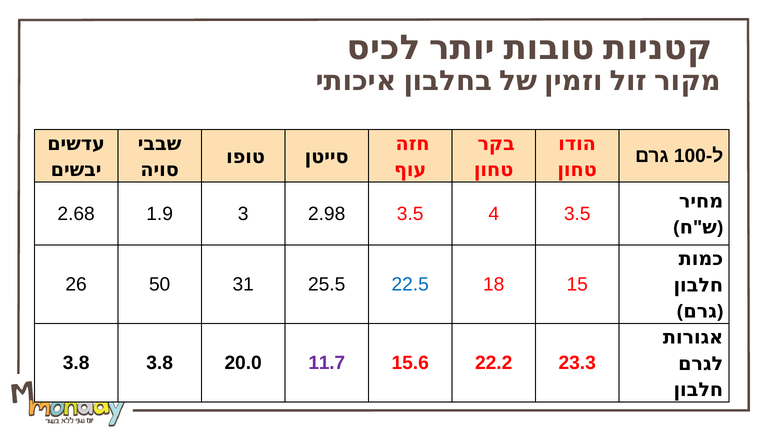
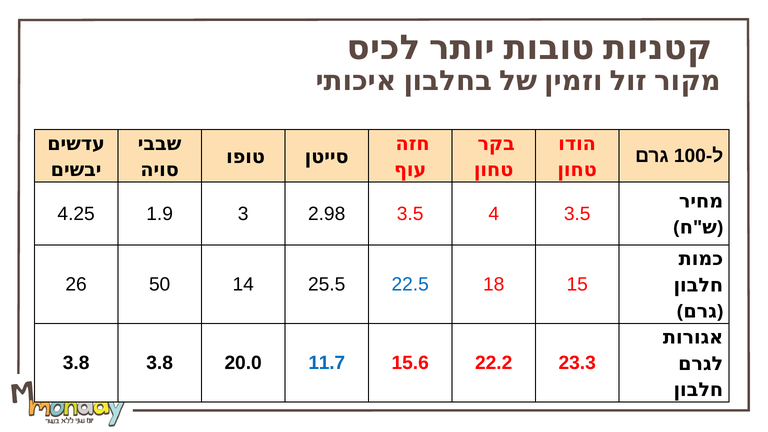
2.68: 2.68 -> 4.25 (76, 214)
31: 31 -> 14 (243, 285)
11.7 colour: purple -> blue (327, 363)
